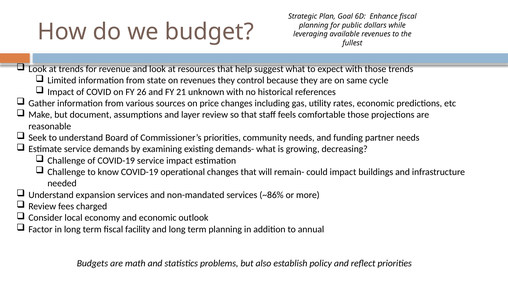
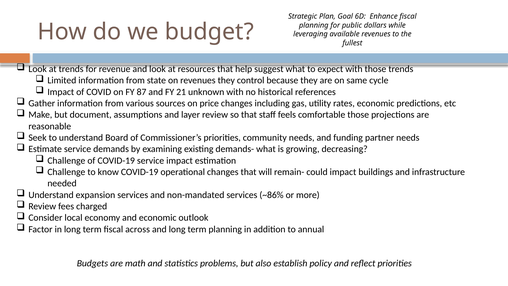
26: 26 -> 87 (142, 92)
facility: facility -> across (138, 229)
